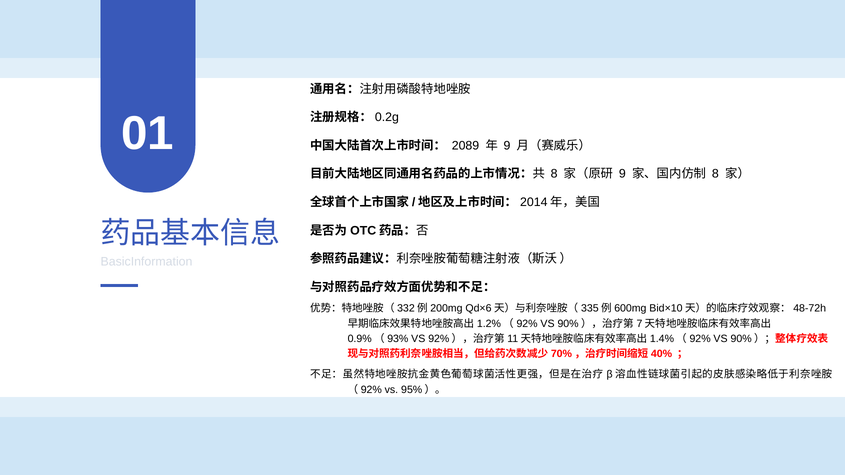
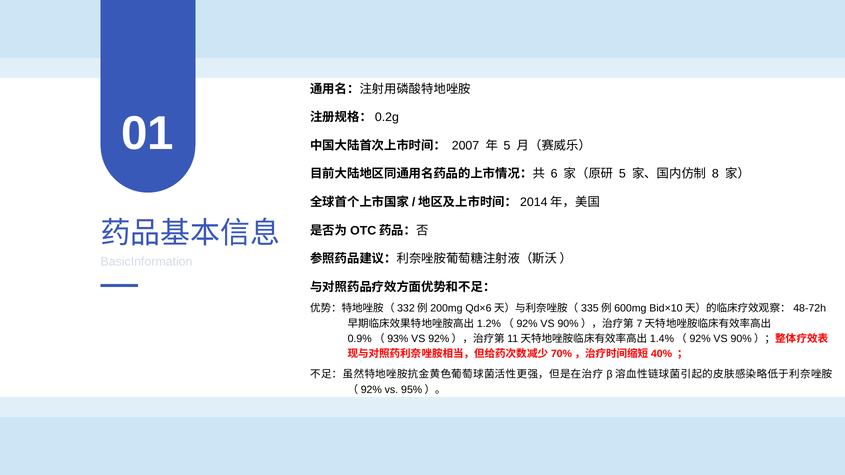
2089: 2089 -> 2007 (465, 146)
9: 9 -> 5 (507, 146)
8: 8 -> 6 (554, 174)
9: 9 -> 5 (622, 174)
